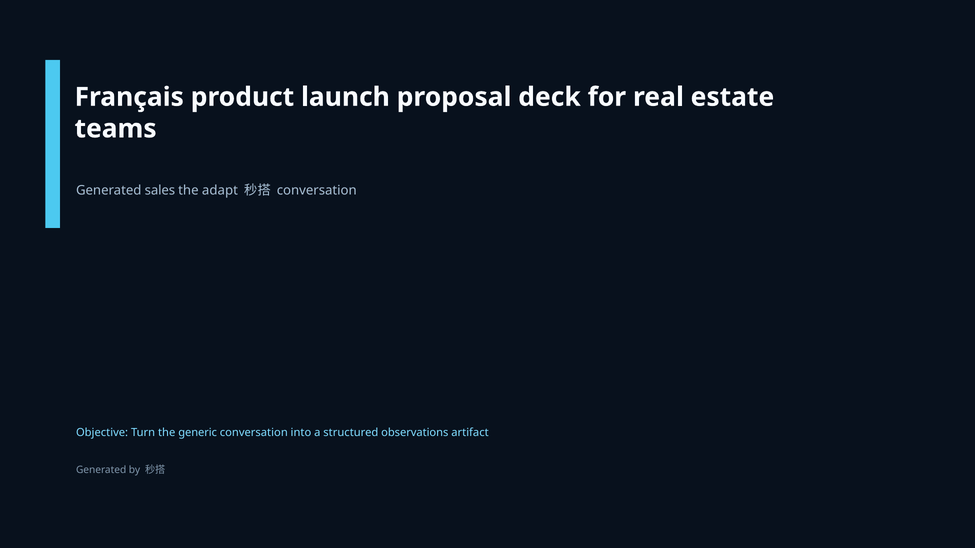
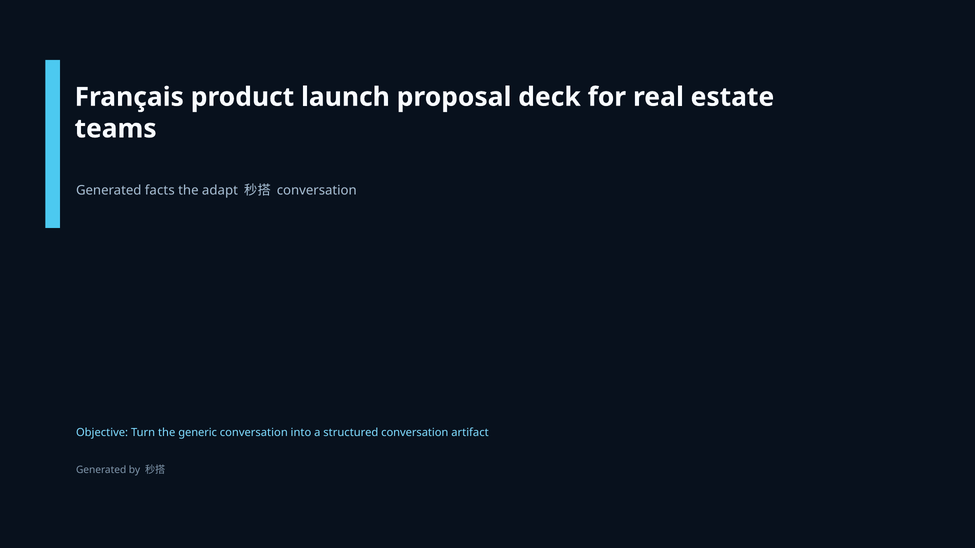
sales: sales -> facts (160, 190)
structured observations: observations -> conversation (415, 433)
